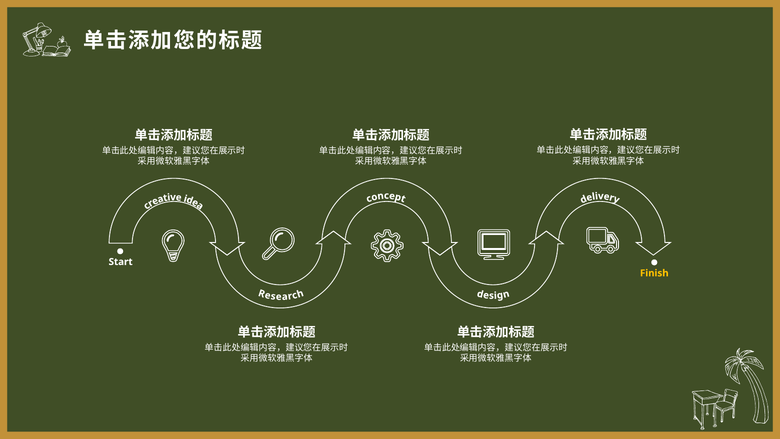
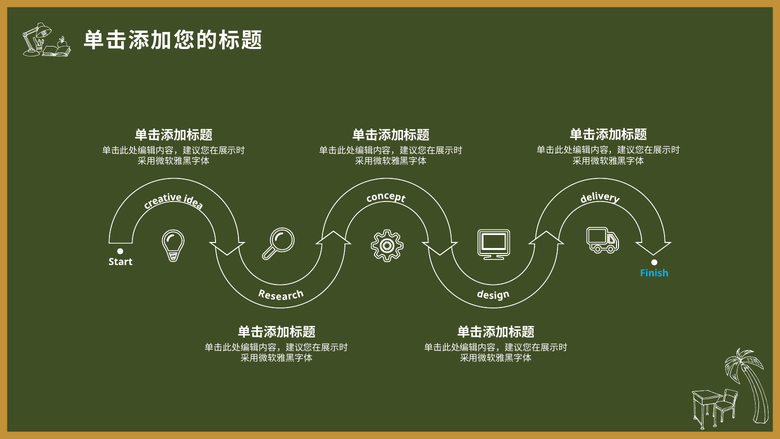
Finish colour: yellow -> light blue (654, 273)
